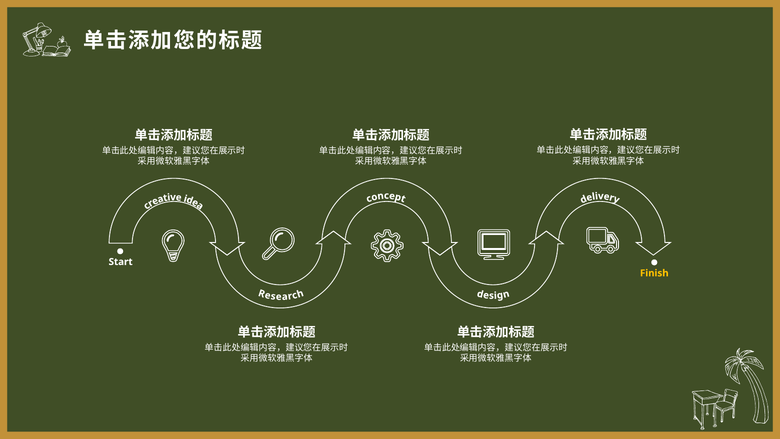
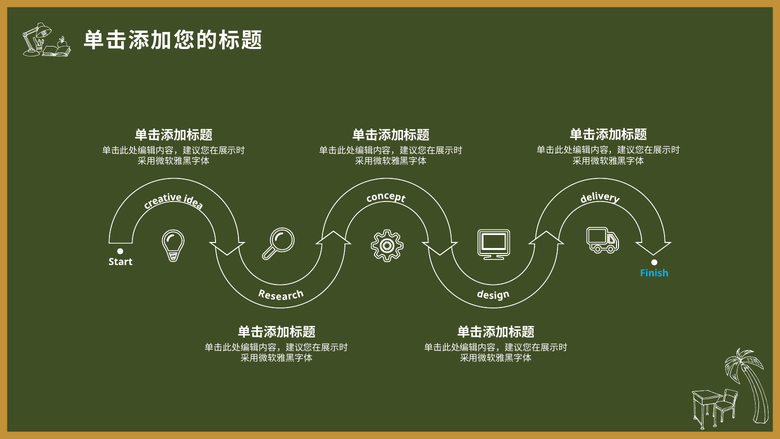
Finish colour: yellow -> light blue (654, 273)
